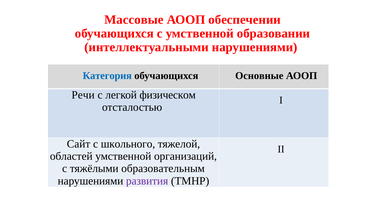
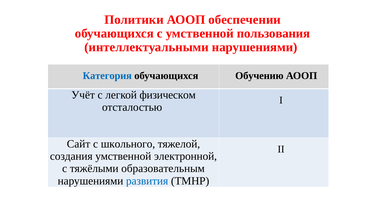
Массовые: Массовые -> Политики (134, 20)
образовании: образовании -> пользования (273, 33)
Основные: Основные -> Обучению (259, 76)
Речи: Речи -> Учёт (83, 95)
областей: областей -> создания (71, 156)
организаций: организаций -> электронной (186, 156)
развития colour: purple -> blue (147, 181)
